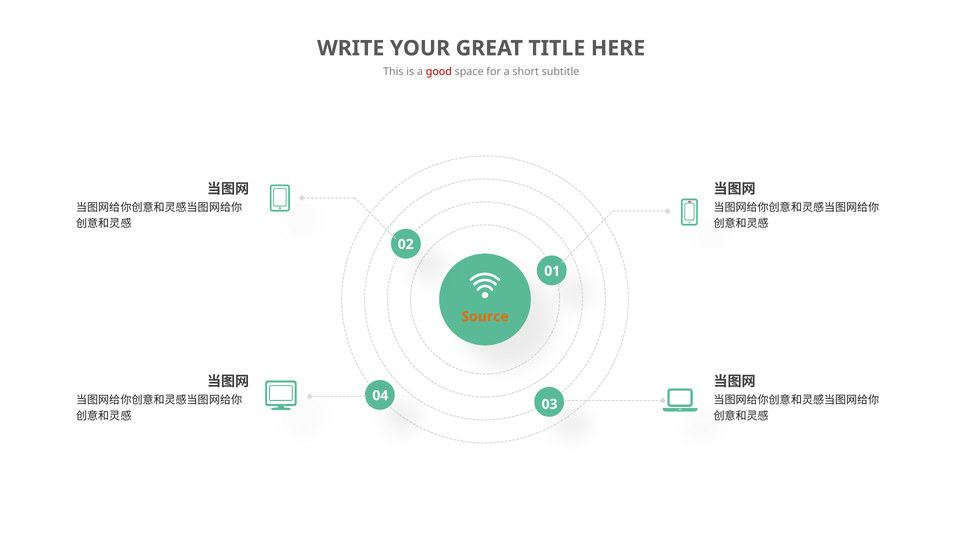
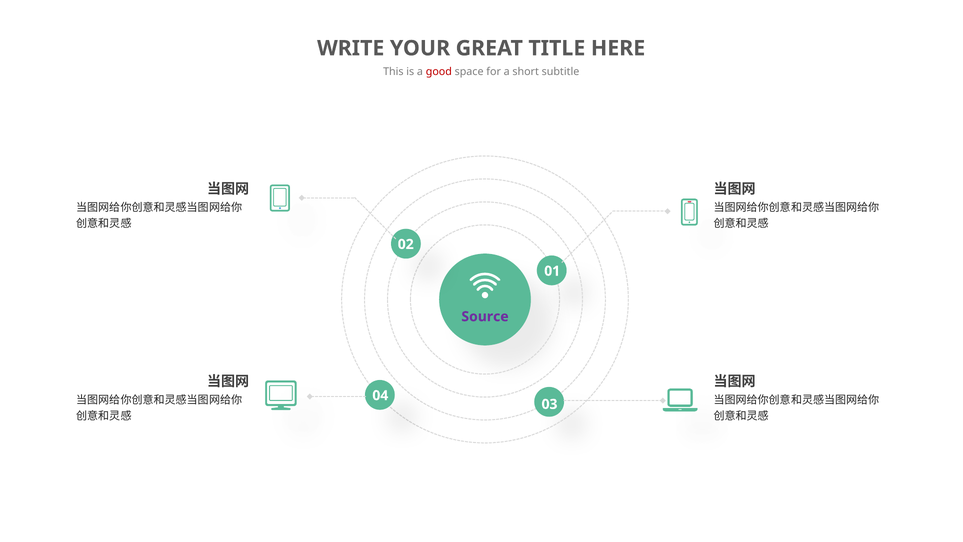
Source colour: orange -> purple (485, 316)
